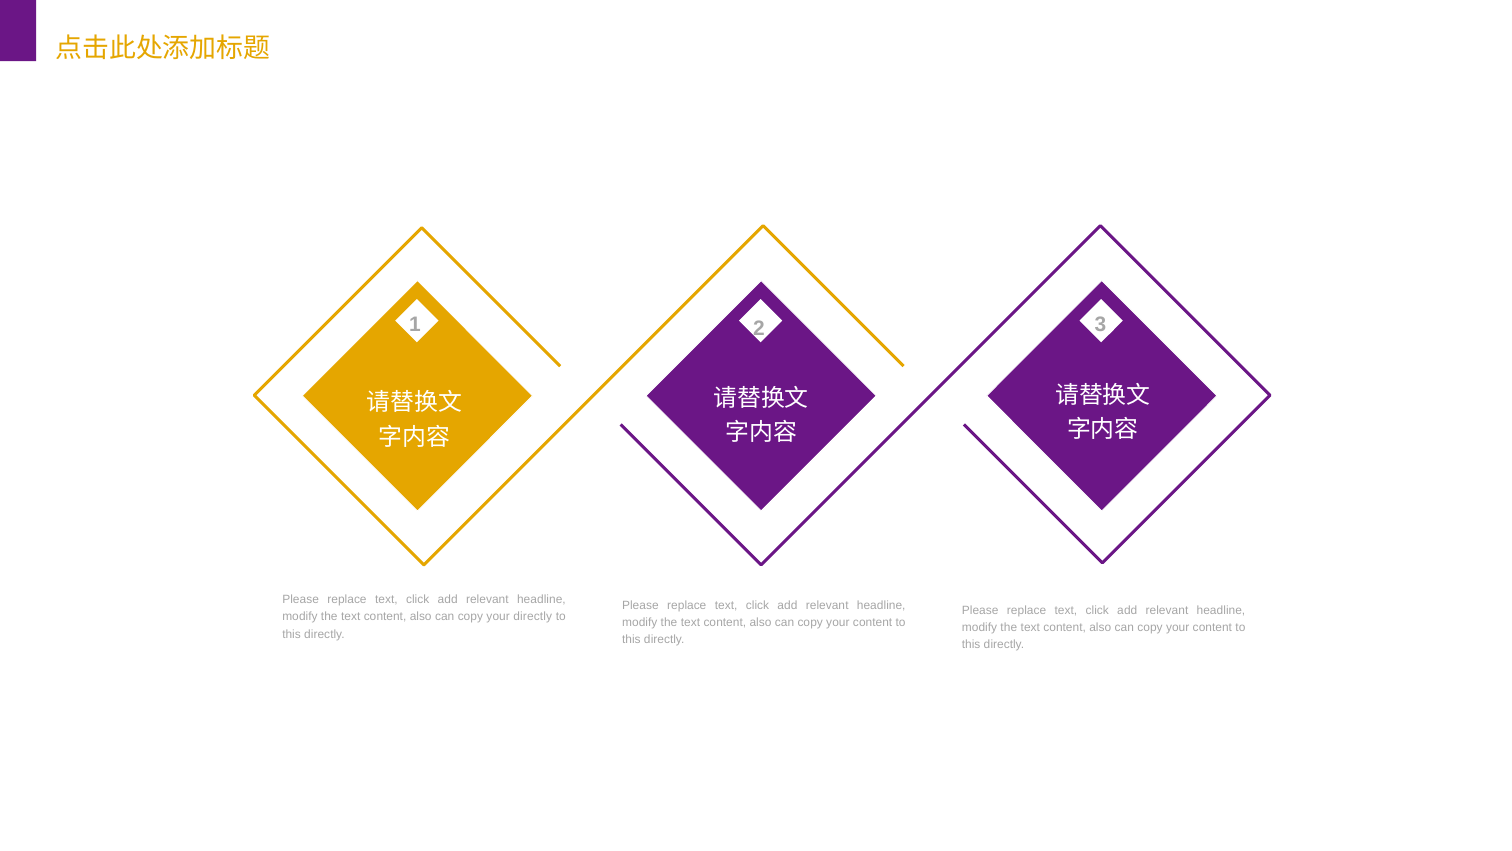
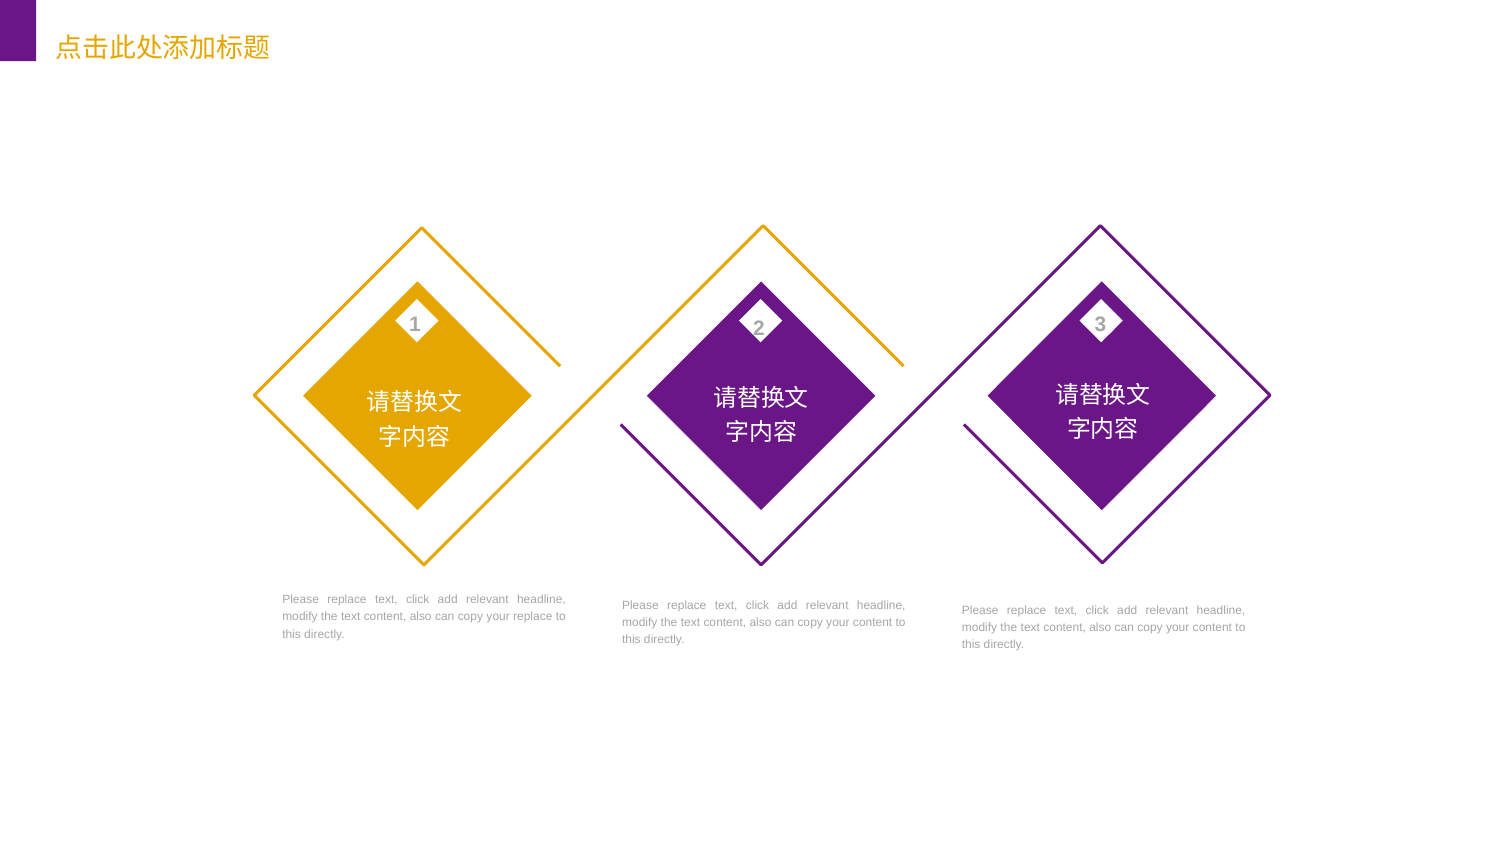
your directly: directly -> replace (533, 617)
